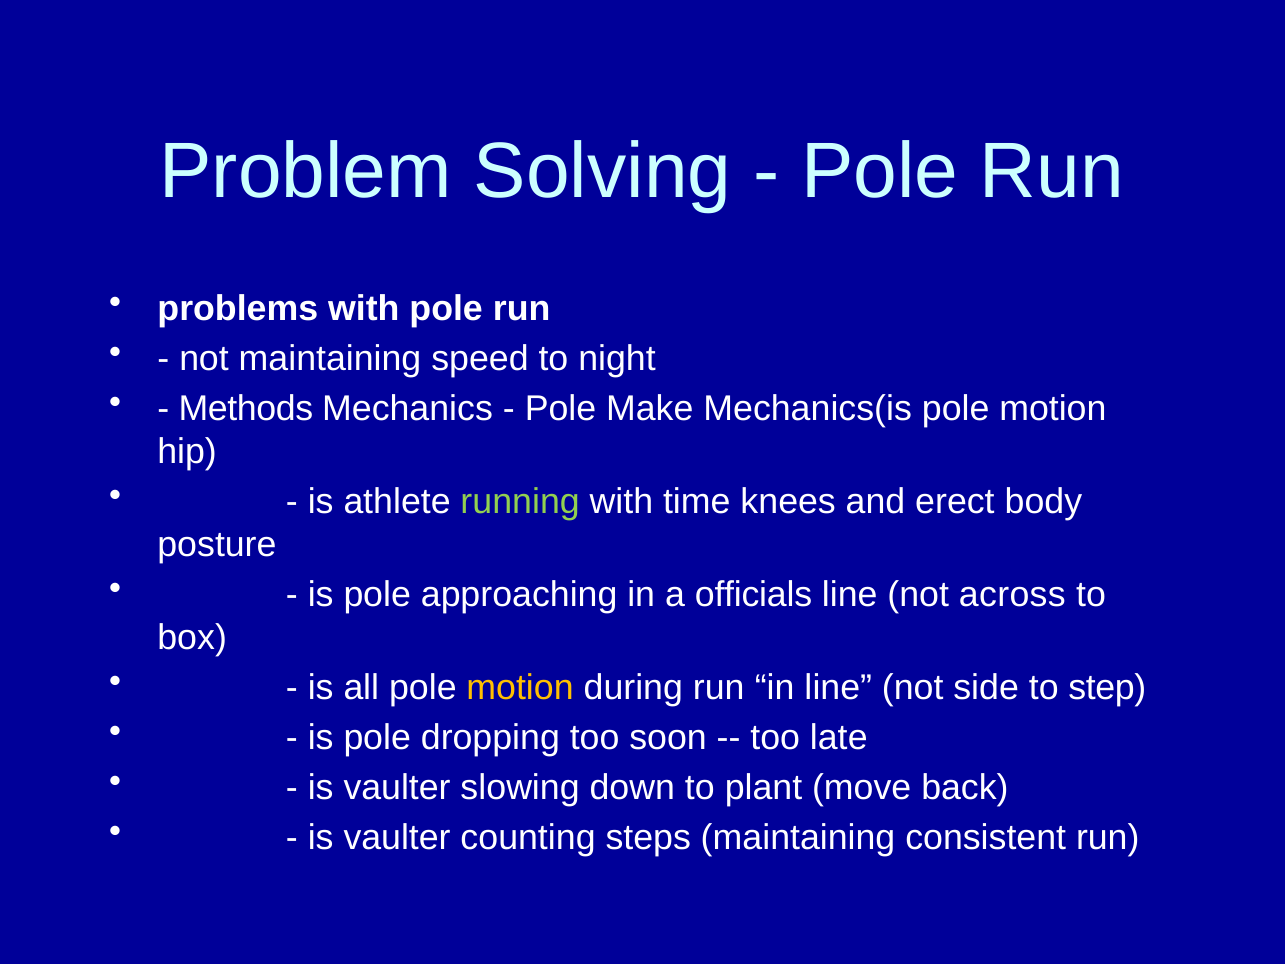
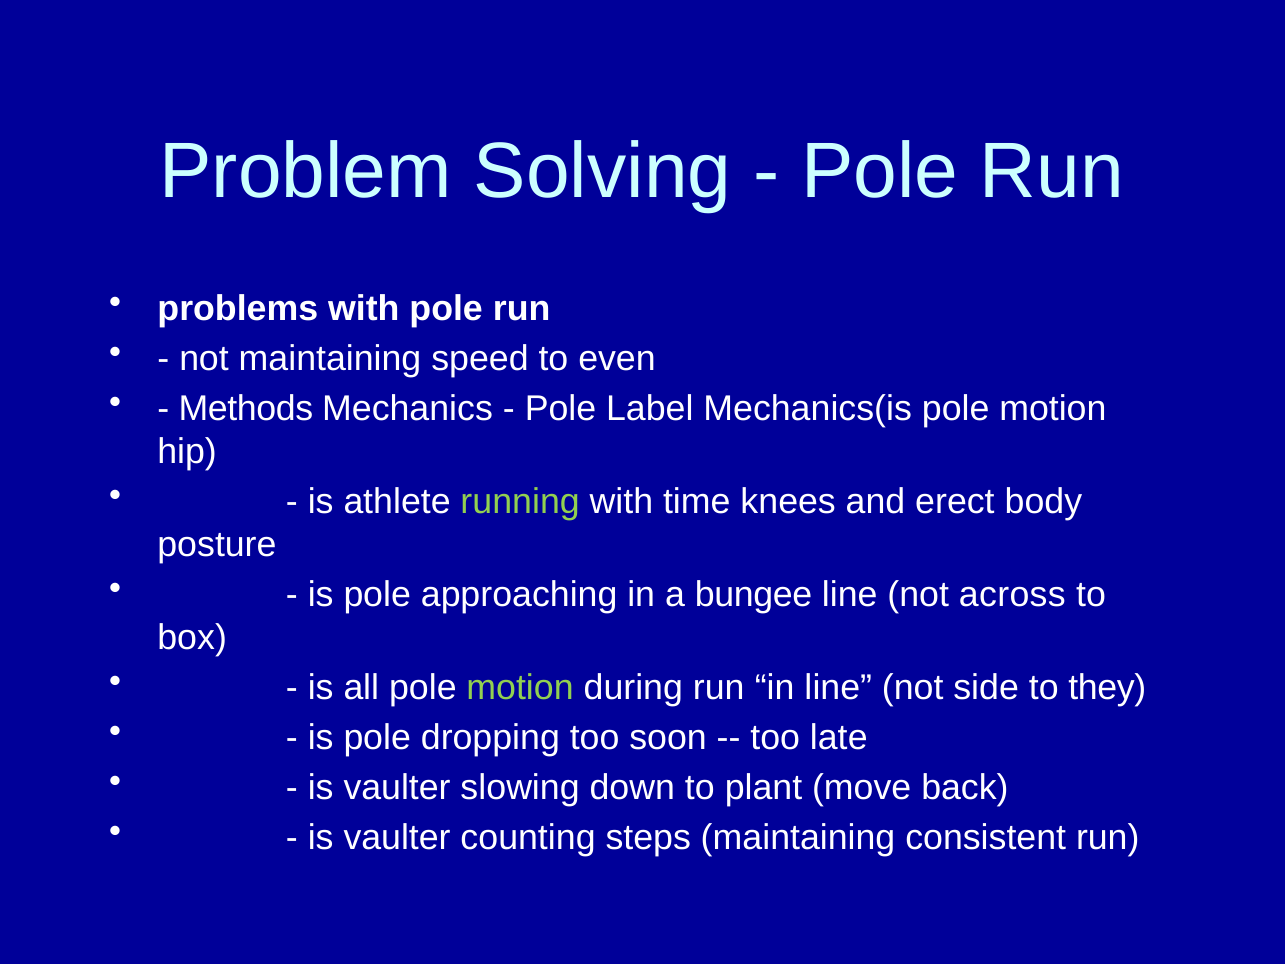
night: night -> even (617, 359)
Make: Make -> Label (650, 409)
officials: officials -> bungee (754, 594)
motion colour: yellow -> light green (520, 687)
step: step -> they (1107, 687)
